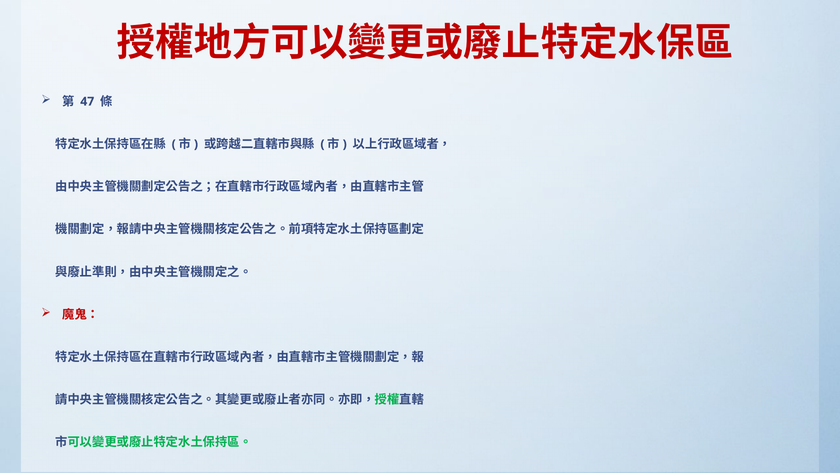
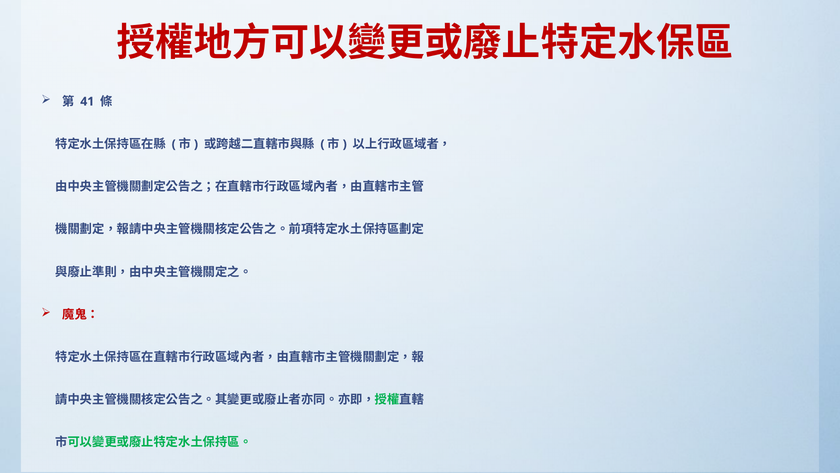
47: 47 -> 41 (87, 101)
